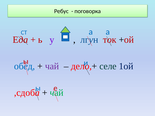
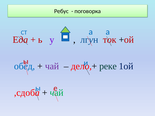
селе: селе -> реке (108, 66)
